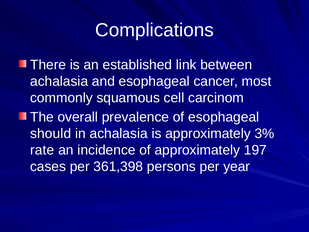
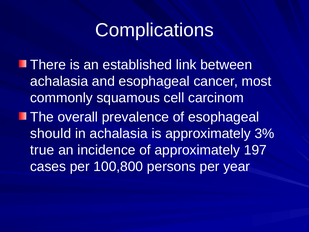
rate: rate -> true (42, 150)
361,398: 361,398 -> 100,800 (118, 166)
